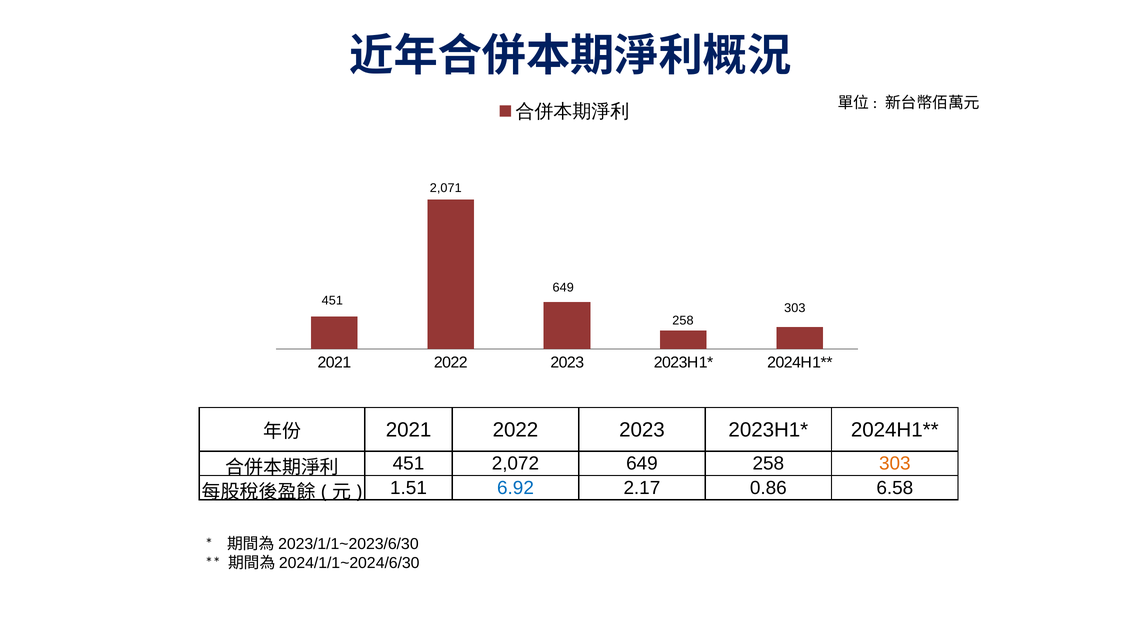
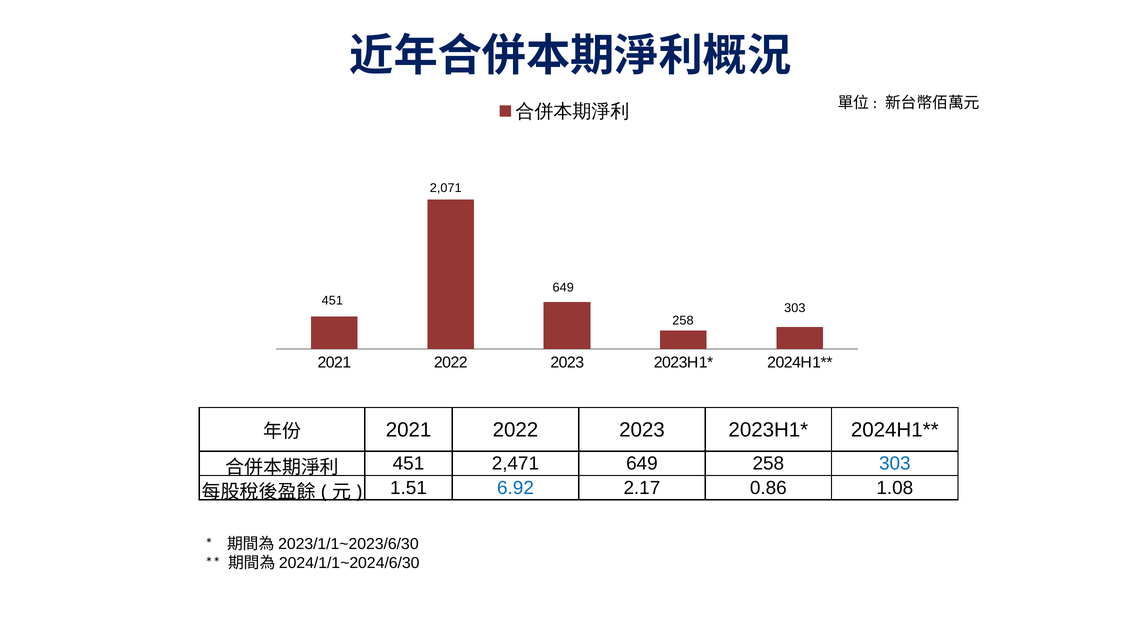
2,072: 2,072 -> 2,471 (515, 464)
303 colour: orange -> blue (895, 464)
6.58: 6.58 -> 1.08 (895, 488)
